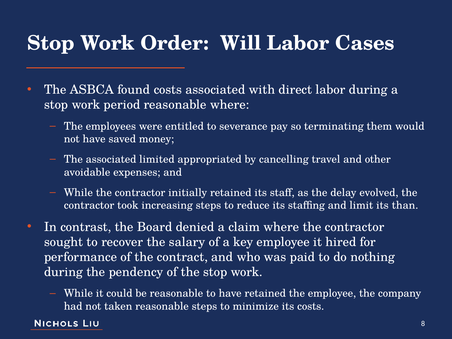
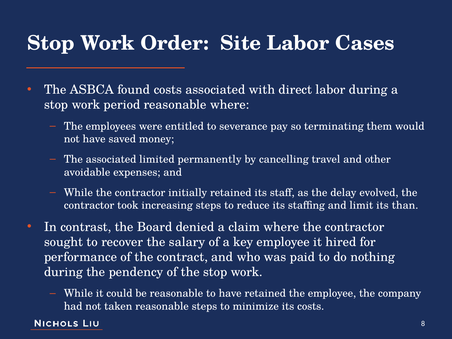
Will: Will -> Site (241, 43)
appropriated: appropriated -> permanently (210, 159)
